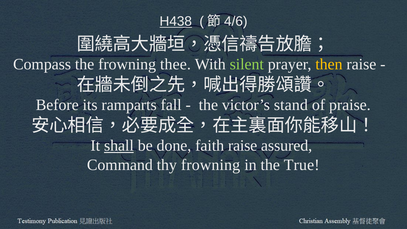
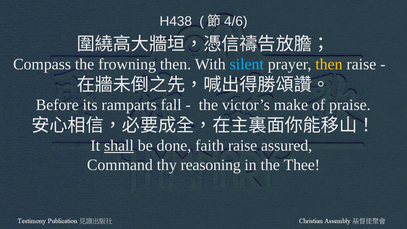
H438 underline: present -> none (176, 21)
frowning thee: thee -> then (176, 64)
silent colour: light green -> light blue (247, 64)
stand: stand -> make (291, 105)
thy frowning: frowning -> reasoning (211, 165)
True: True -> Thee (302, 165)
